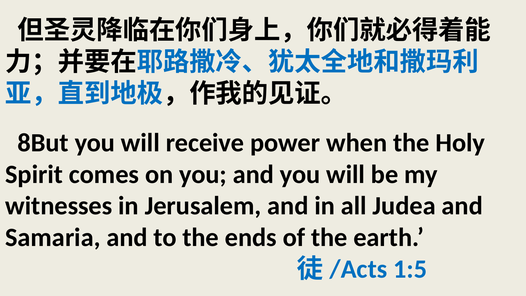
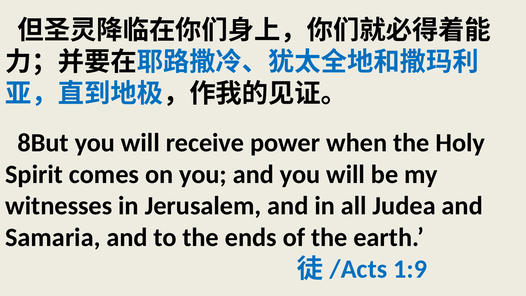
1:5: 1:5 -> 1:9 (410, 269)
